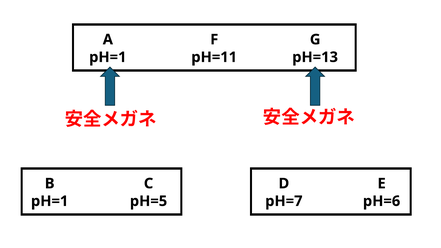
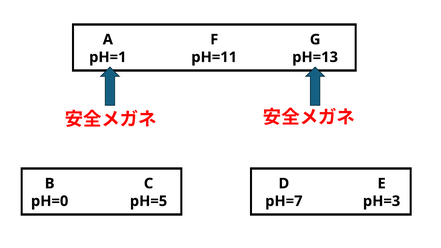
pH=1: pH=1 -> pH=0 (50, 201)
pH=6: pH=6 -> pH=3 (382, 201)
